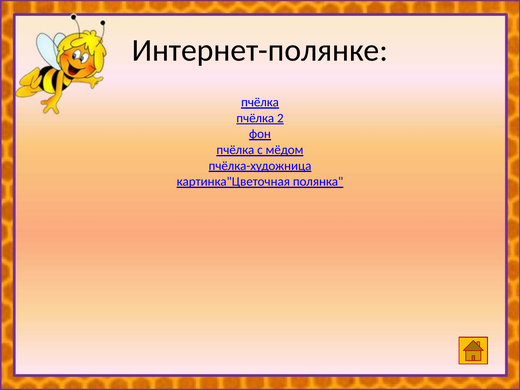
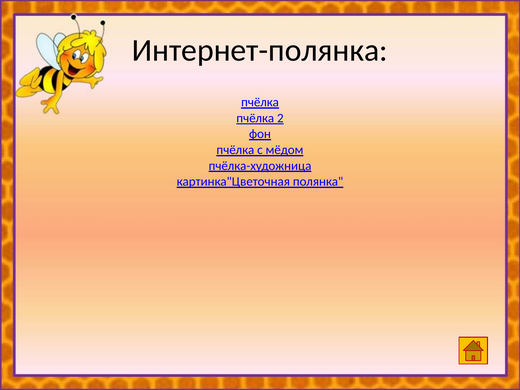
Интернет-полянке: Интернет-полянке -> Интернет-полянка (260, 50)
